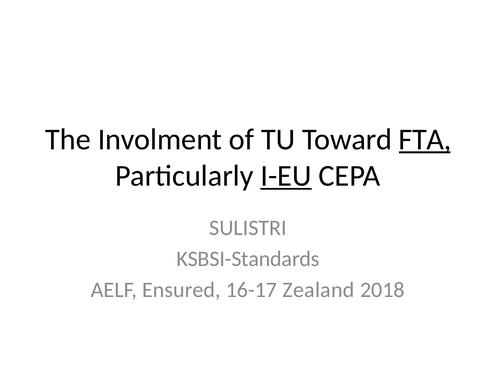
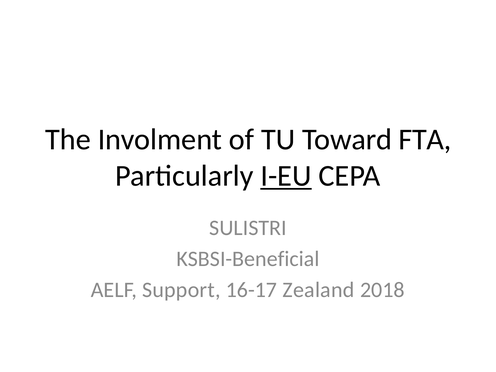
FTA underline: present -> none (425, 139)
KSBSI-Standards: KSBSI-Standards -> KSBSI-Beneficial (248, 259)
Ensured: Ensured -> Support (181, 290)
